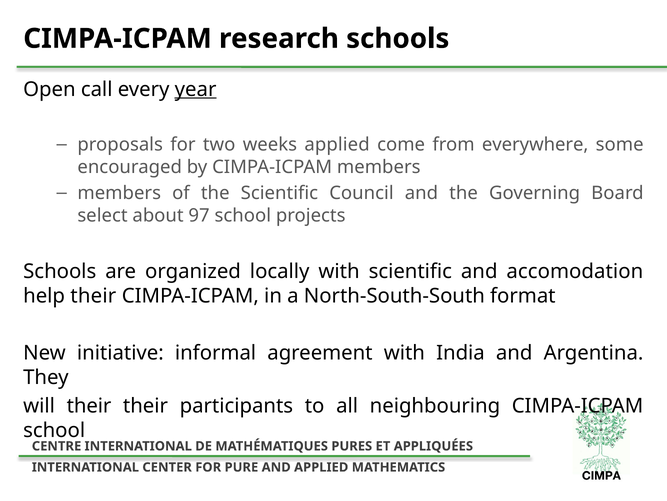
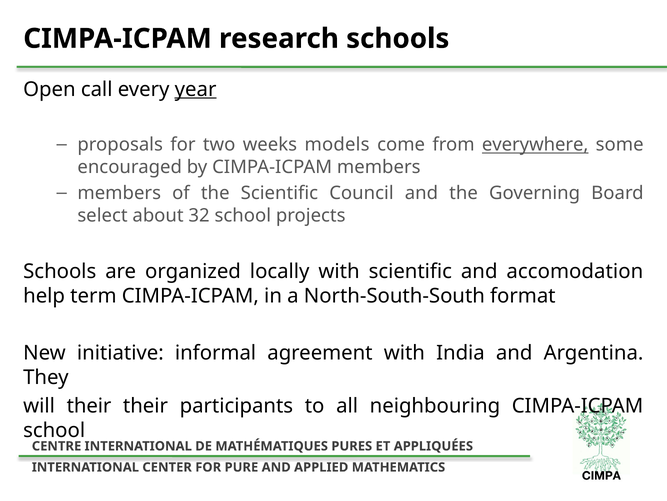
weeks applied: applied -> models (337, 145)
everywhere underline: none -> present (535, 145)
97: 97 -> 32 (199, 215)
help their: their -> term (93, 296)
